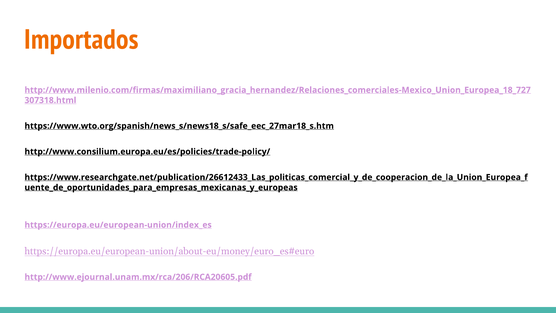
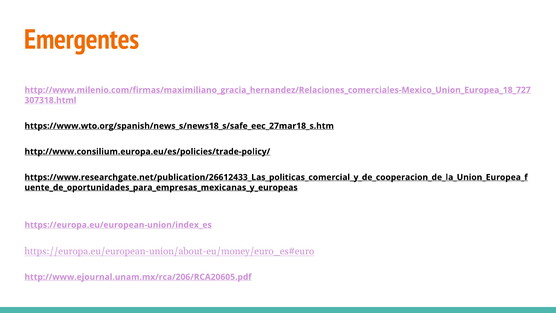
Importados: Importados -> Emergentes (82, 40)
